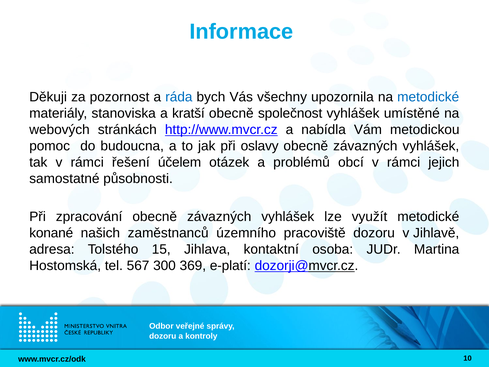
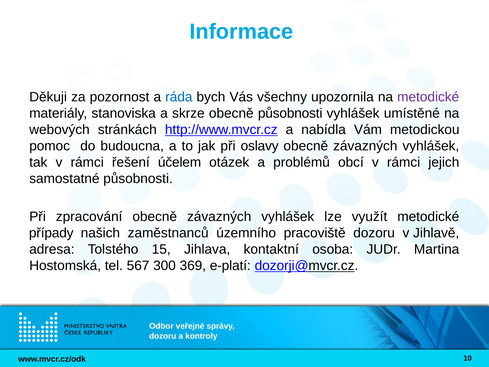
metodické colour: blue -> purple (428, 97)
kratší: kratší -> skrze (188, 113)
obecně společnost: společnost -> působnosti (290, 113)
konané: konané -> případy (51, 233)
